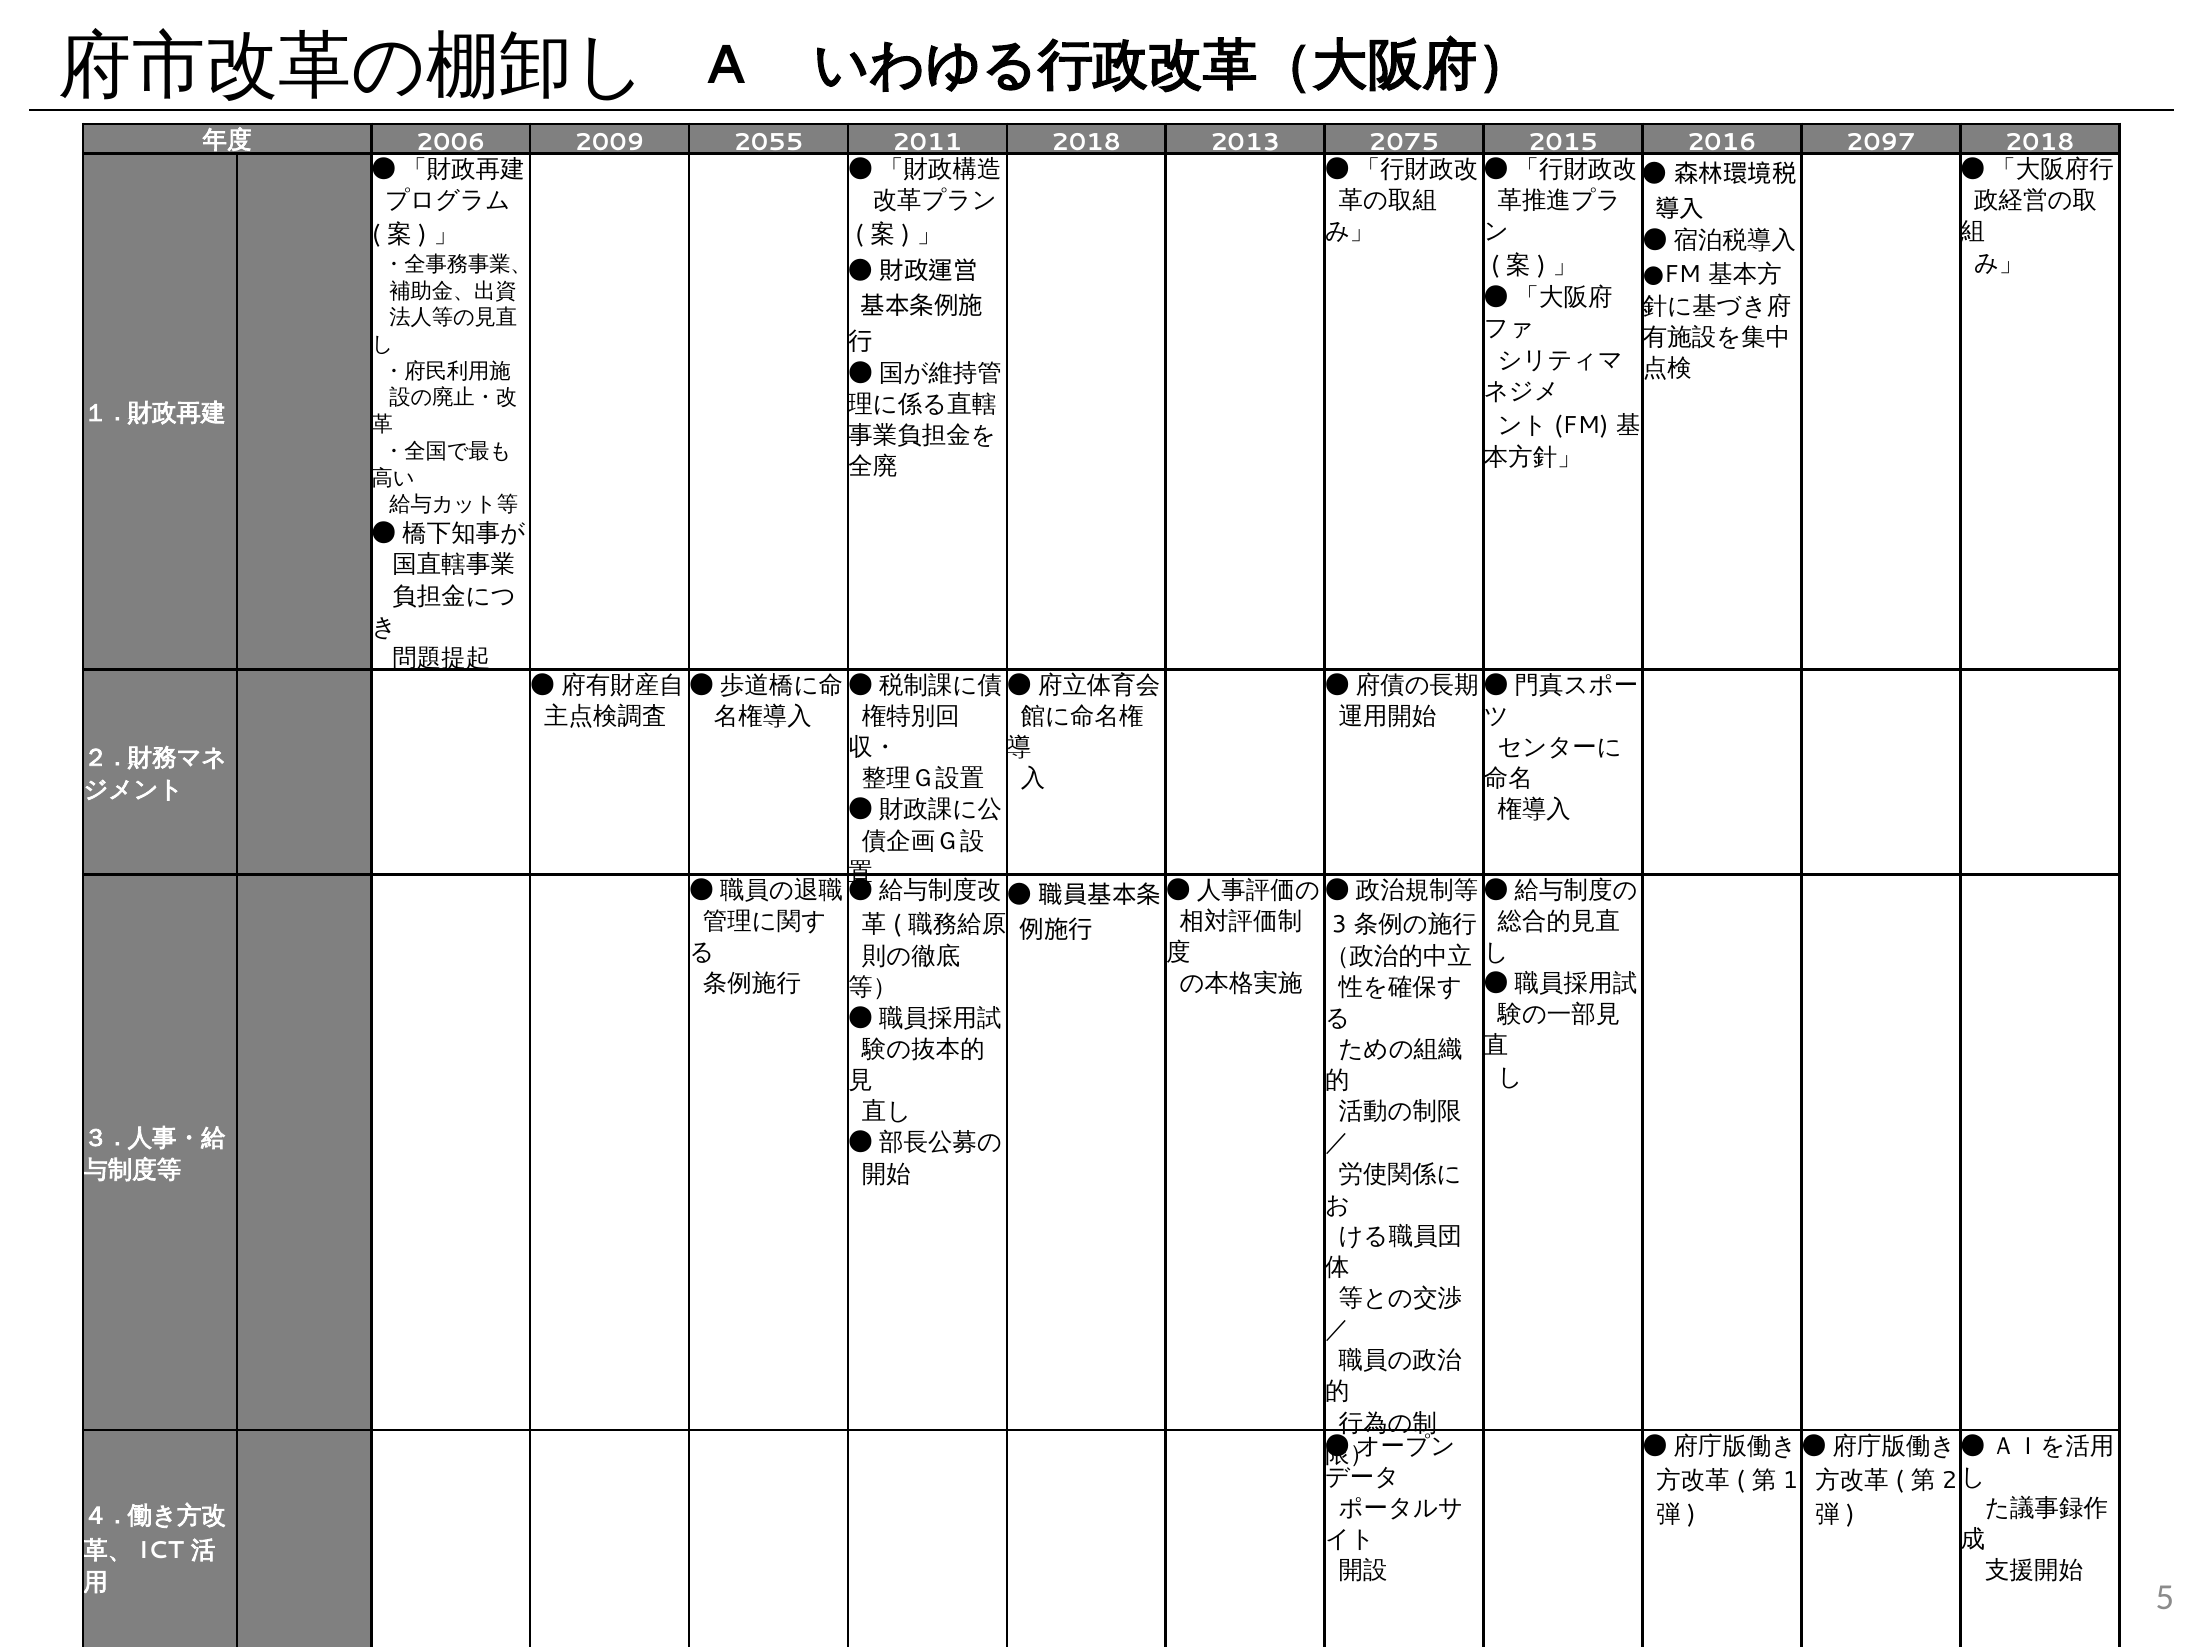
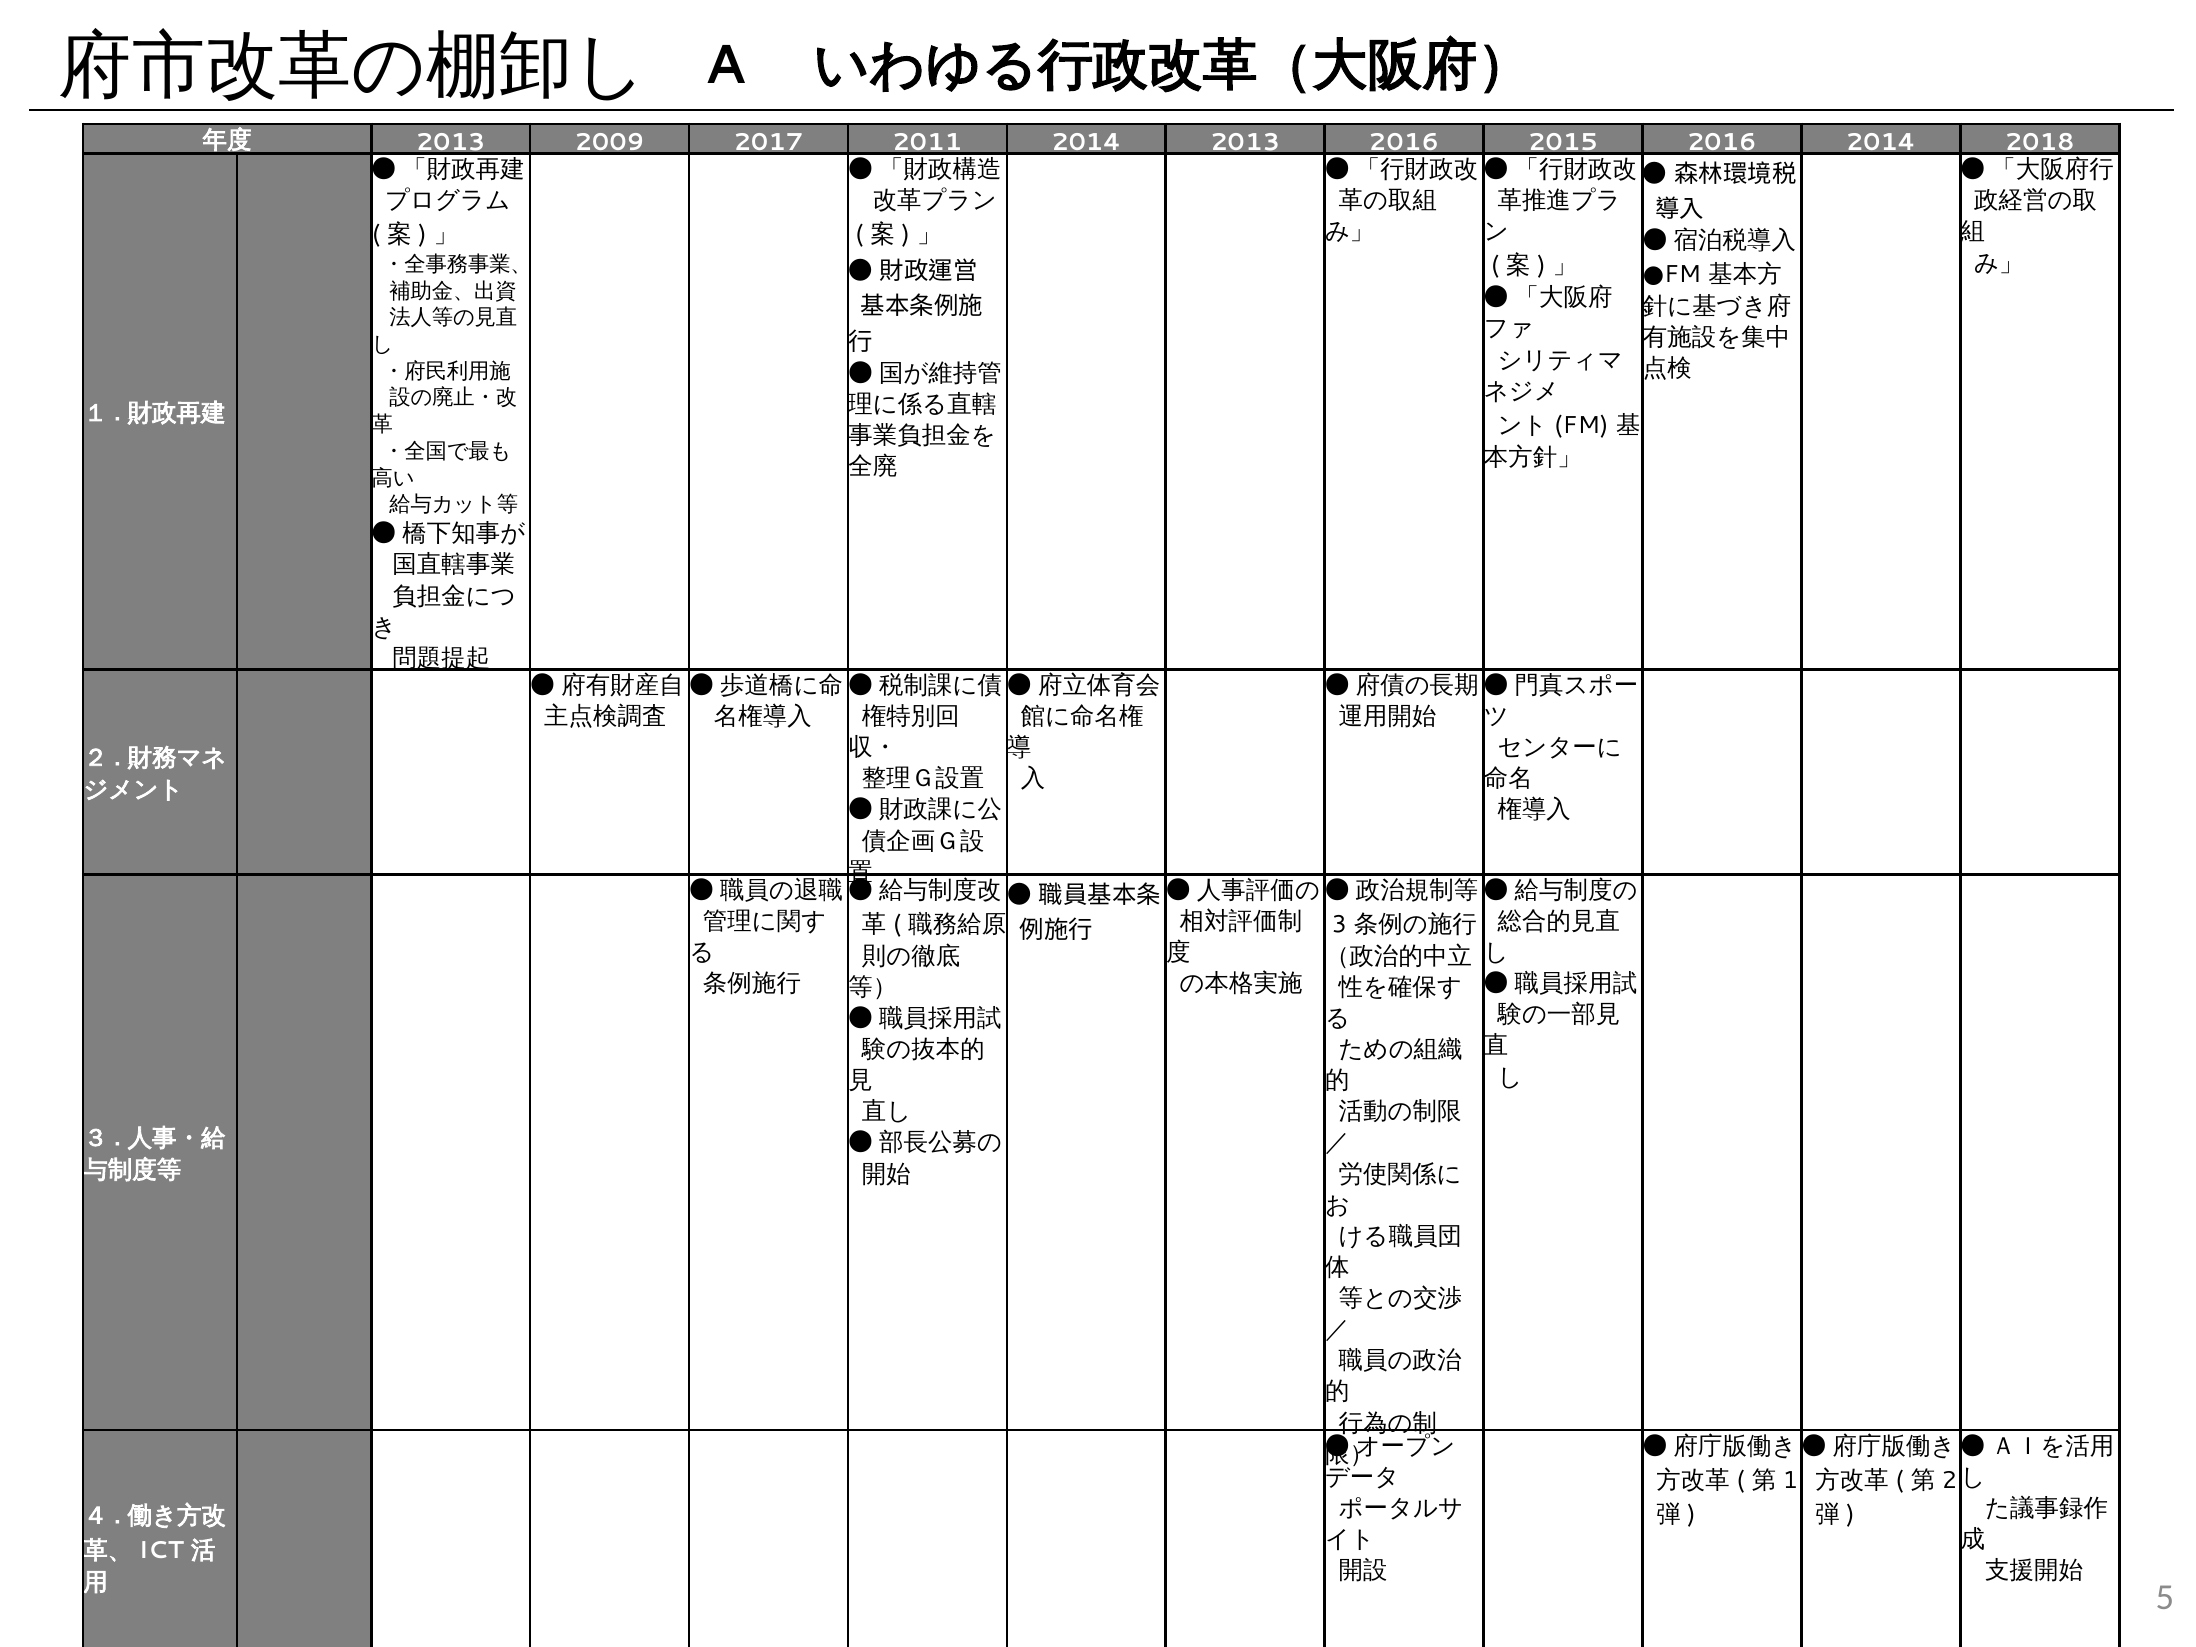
2006: 2006 -> 2013 (451, 143)
2055: 2055 -> 2017 (768, 143)
2011 2018: 2018 -> 2014 (1086, 143)
2013 2075: 2075 -> 2016 (1404, 143)
2016 2097: 2097 -> 2014 (1881, 143)
